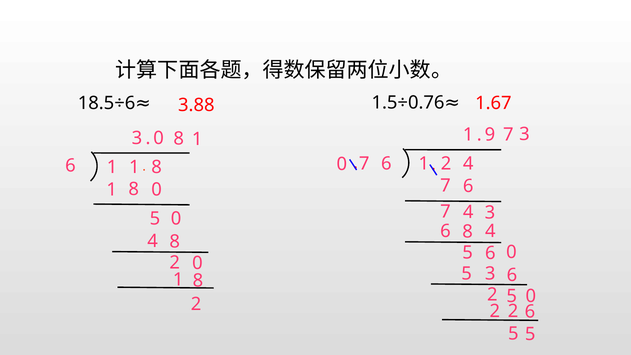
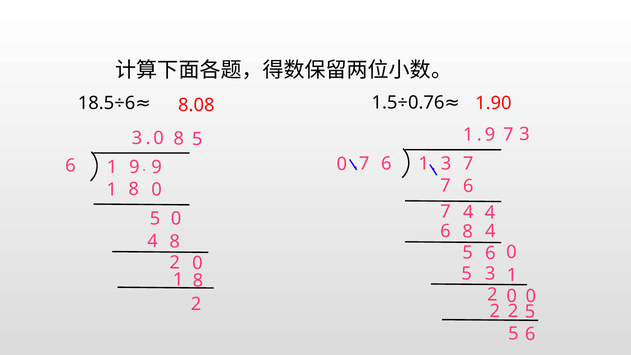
3.88: 3.88 -> 8.08 (196, 105)
1.67: 1.67 -> 1.90 (493, 103)
1: 1 -> 5 (197, 139)
2: 2 -> 3 (446, 164)
4: 4 -> 7 (468, 164)
6 8: 8 -> 9 (157, 167)
1 1: 1 -> 9 (134, 167)
3: 3 -> 4 (490, 212)
3 6: 6 -> 1 (512, 275)
2 5: 5 -> 0 (512, 296)
6: 6 -> 5 (530, 312)
5 5: 5 -> 6 (530, 334)
